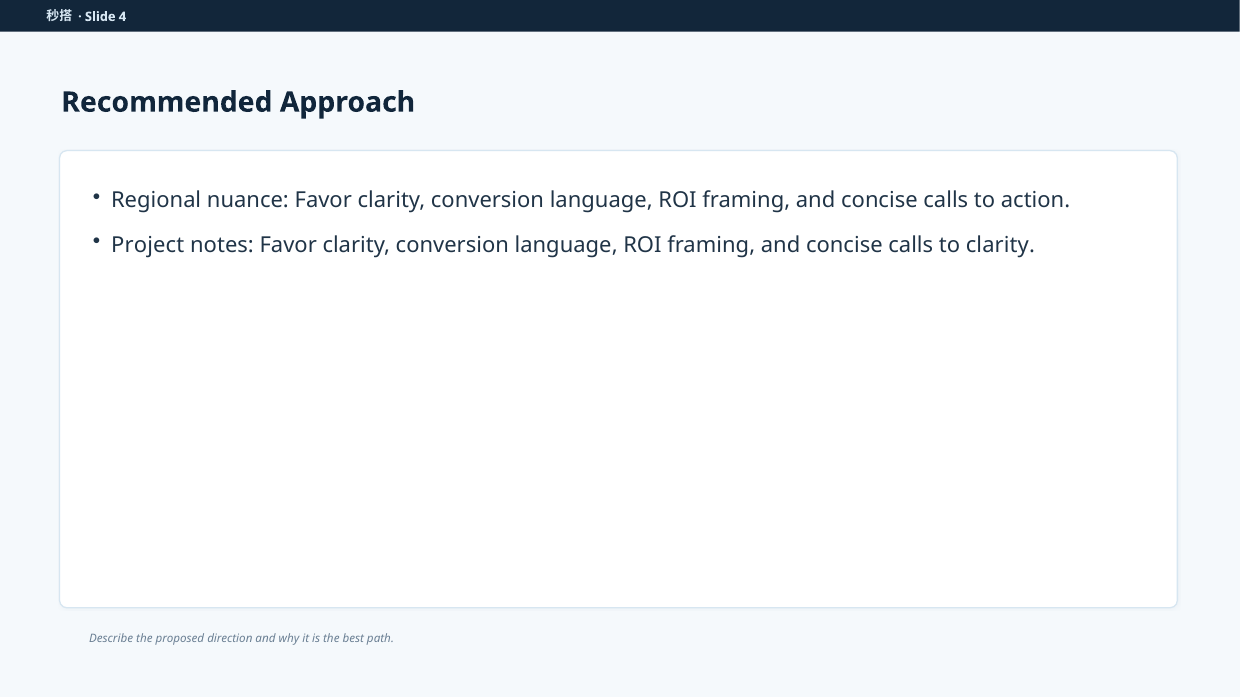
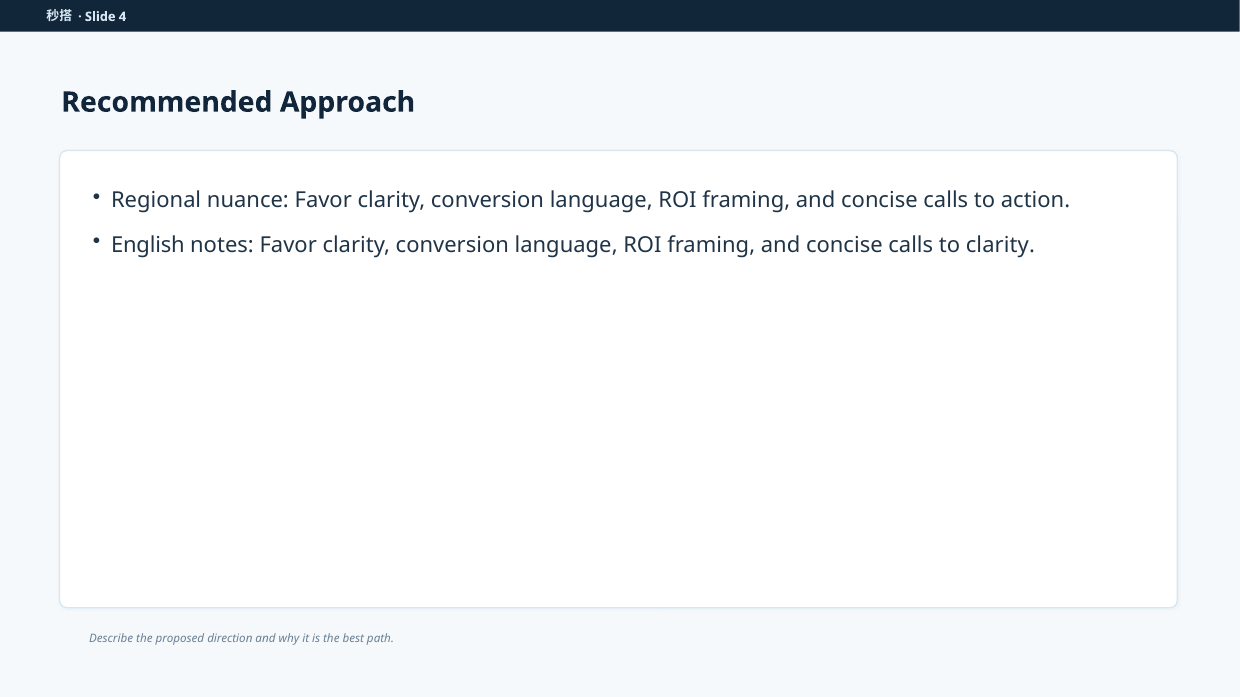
Project: Project -> English (148, 245)
